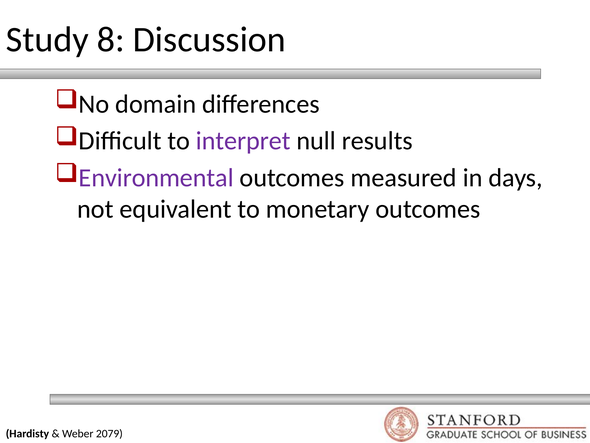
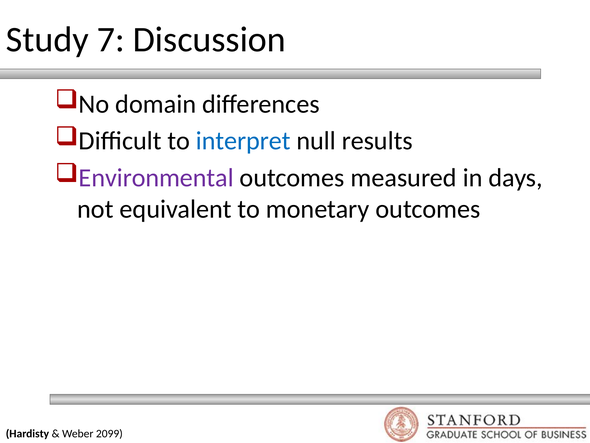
8: 8 -> 7 (111, 39)
interpret colour: purple -> blue (243, 141)
2079: 2079 -> 2099 (109, 433)
